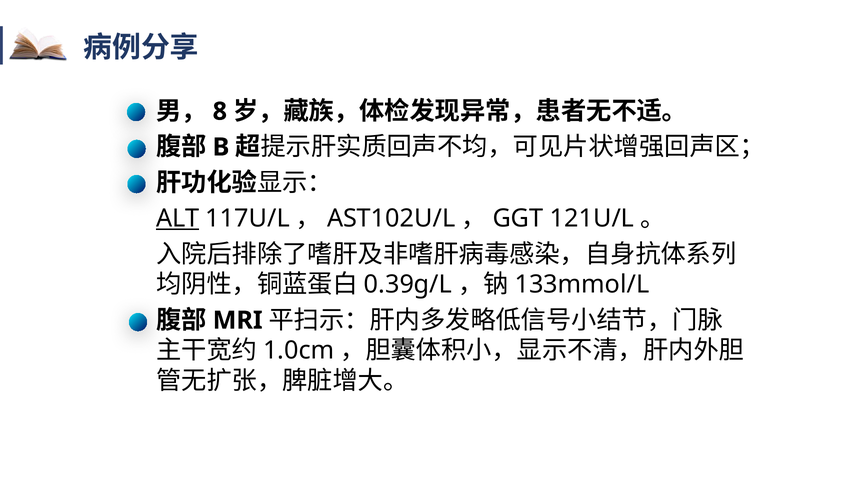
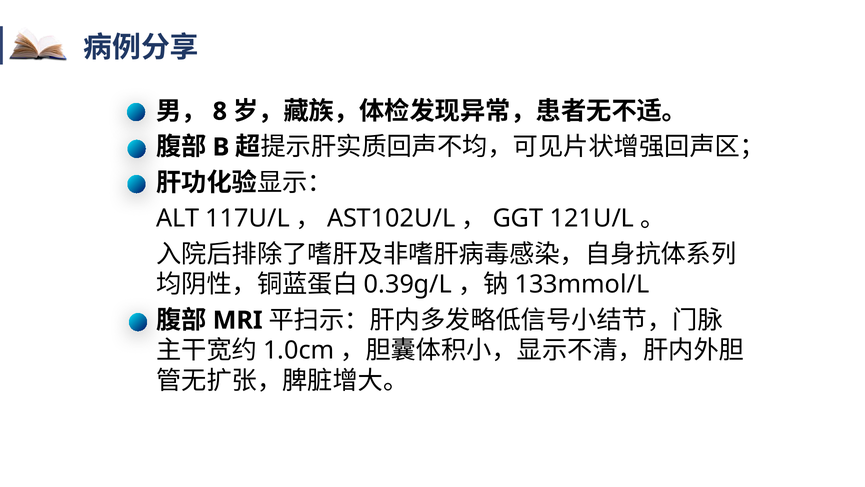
ALT underline: present -> none (178, 218)
